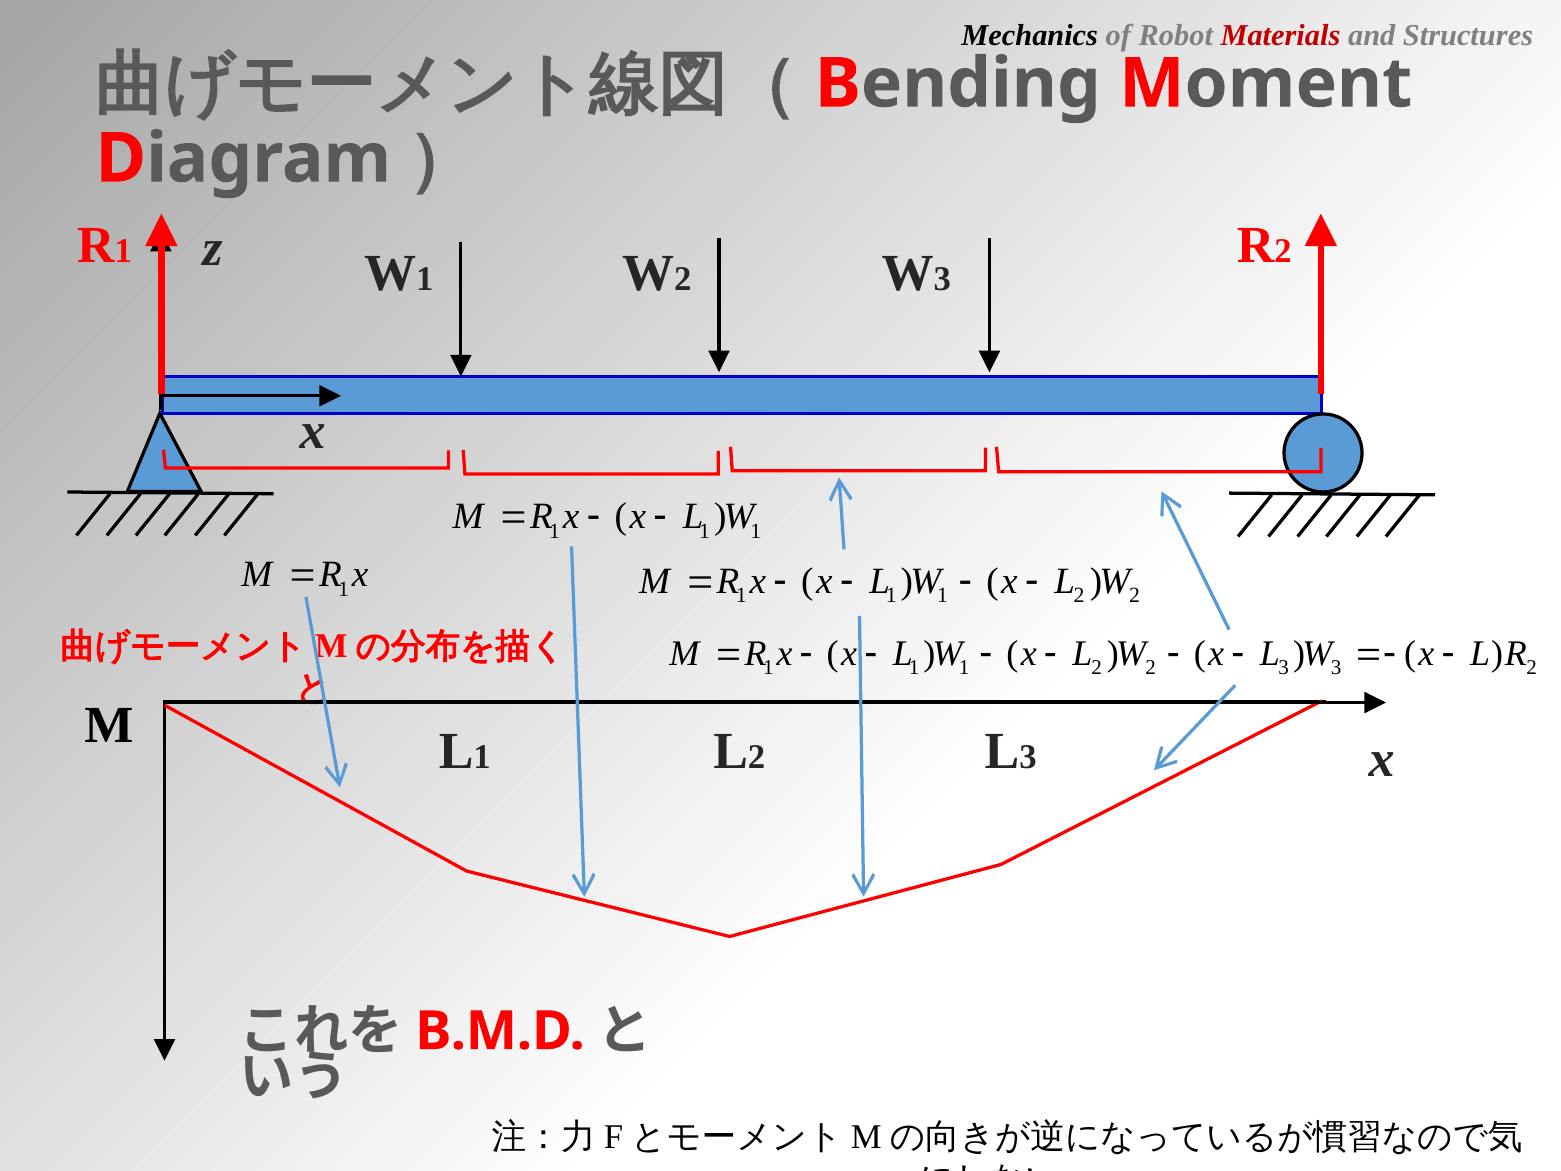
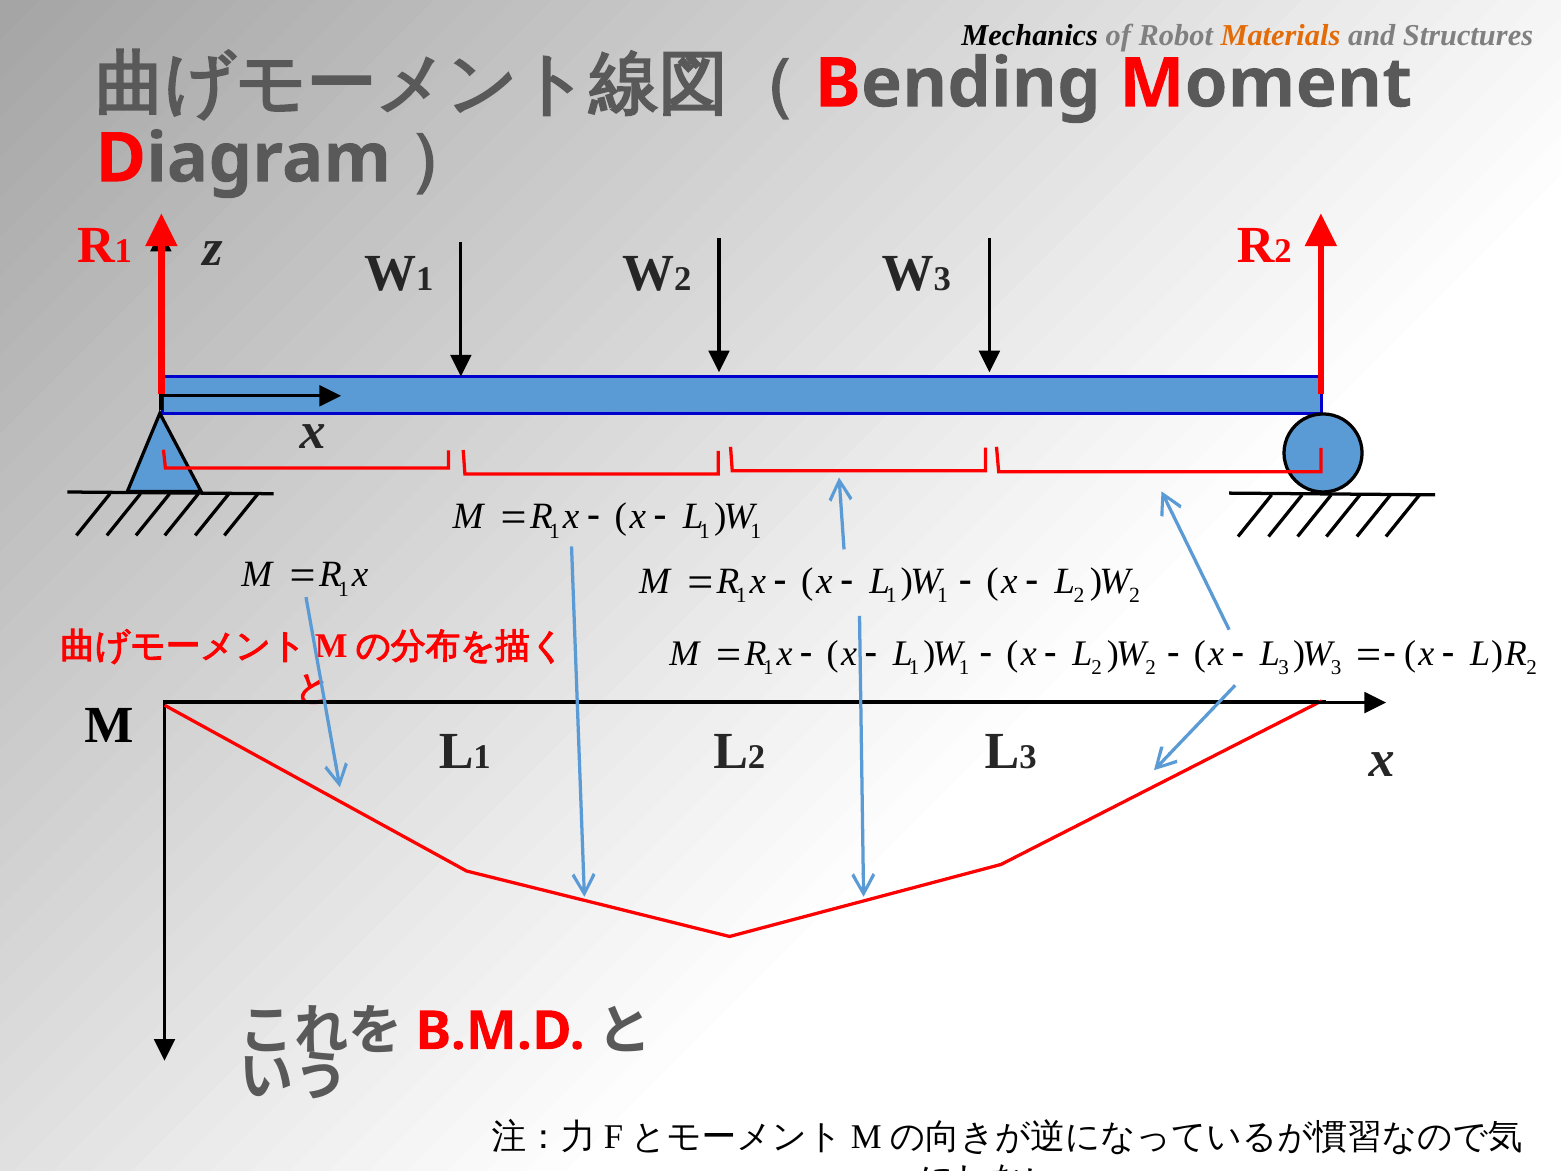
Materials colour: red -> orange (1280, 36)
